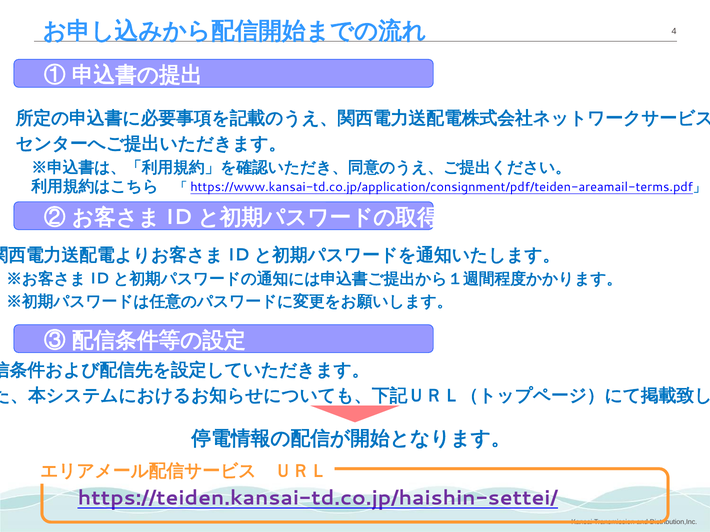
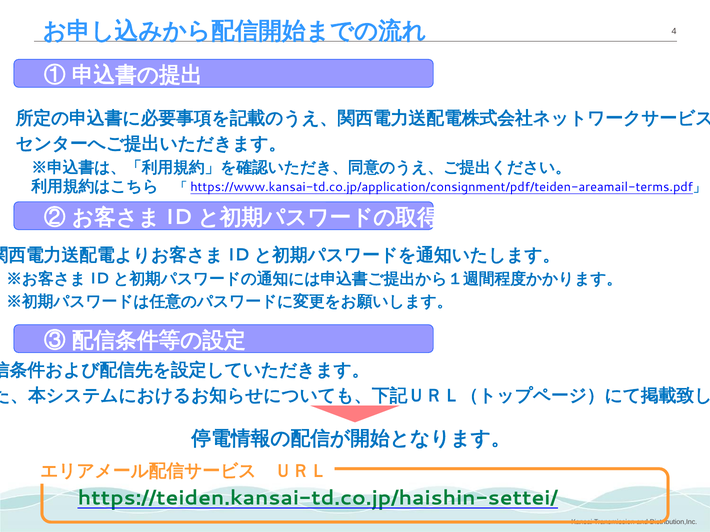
https://teiden.kansai-td.co.jp/haishin-settei/ colour: purple -> green (318, 498)
